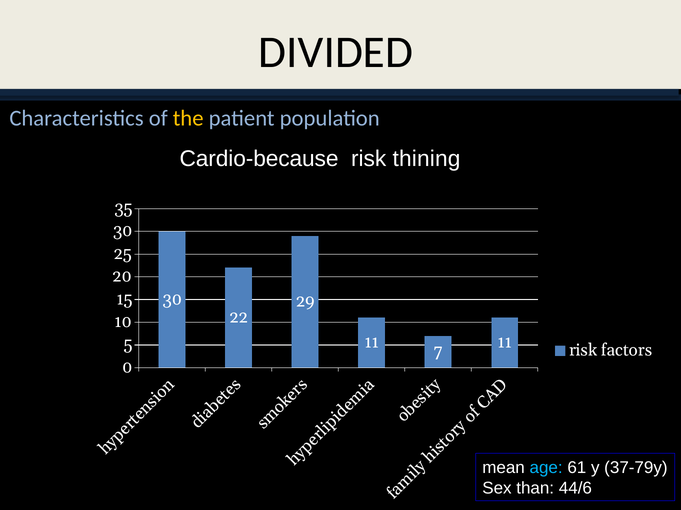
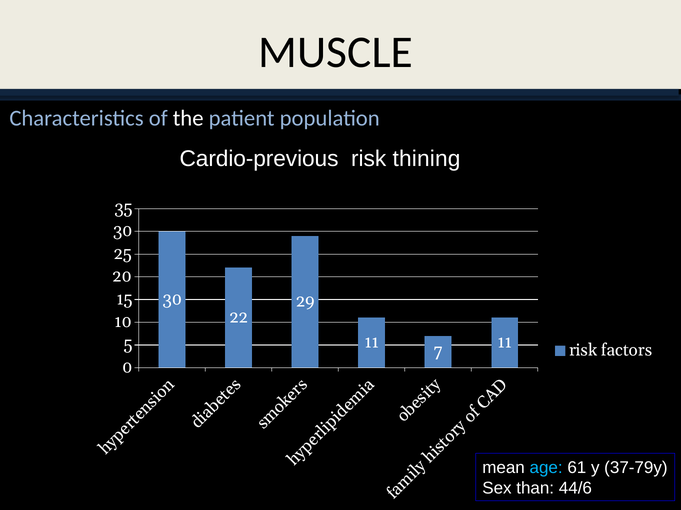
DIVIDED: DIVIDED -> MUSCLE (336, 53)
the colour: yellow -> white (188, 118)
Cardio-because: Cardio-because -> Cardio-previous (259, 159)
